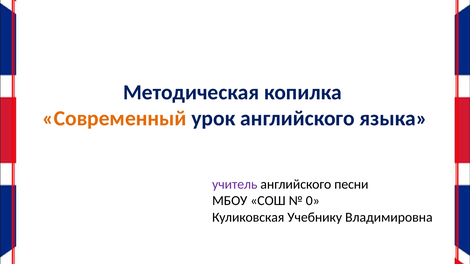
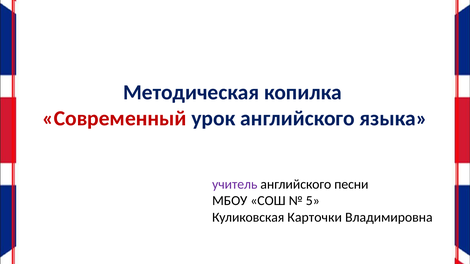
Современный colour: orange -> red (114, 118)
0: 0 -> 5 (313, 201)
Учебнику: Учебнику -> Карточки (315, 217)
